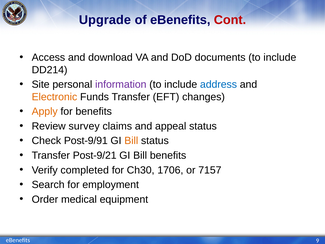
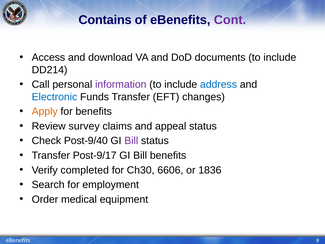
Upgrade: Upgrade -> Contains (105, 20)
Cont colour: red -> purple (230, 20)
Site: Site -> Call (41, 84)
Electronic colour: orange -> blue (54, 97)
Post-9/91: Post-9/91 -> Post-9/40 (86, 141)
Bill colour: orange -> purple (131, 141)
Post-9/21: Post-9/21 -> Post-9/17 (95, 155)
1706: 1706 -> 6606 (170, 170)
7157: 7157 -> 1836 (210, 170)
